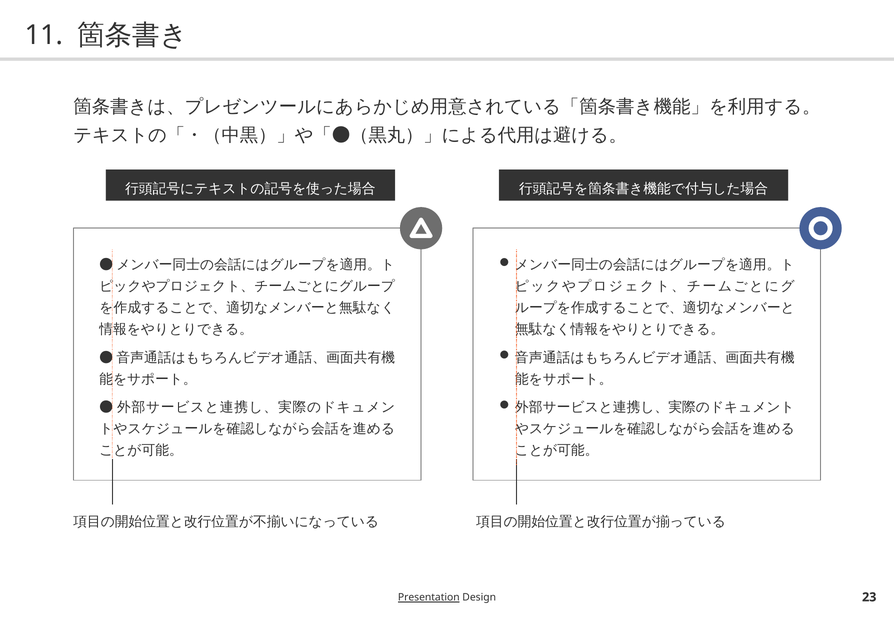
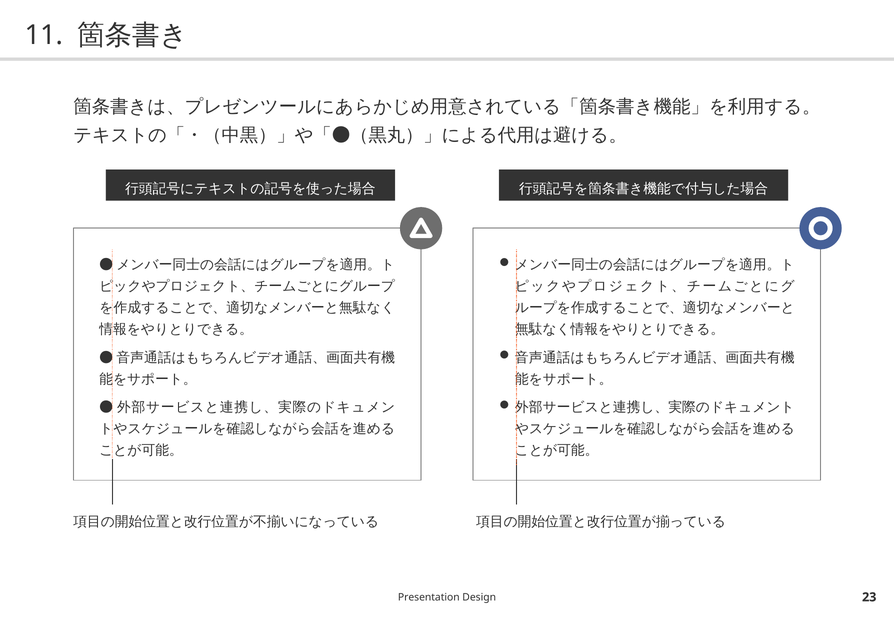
Presentation underline: present -> none (429, 598)
